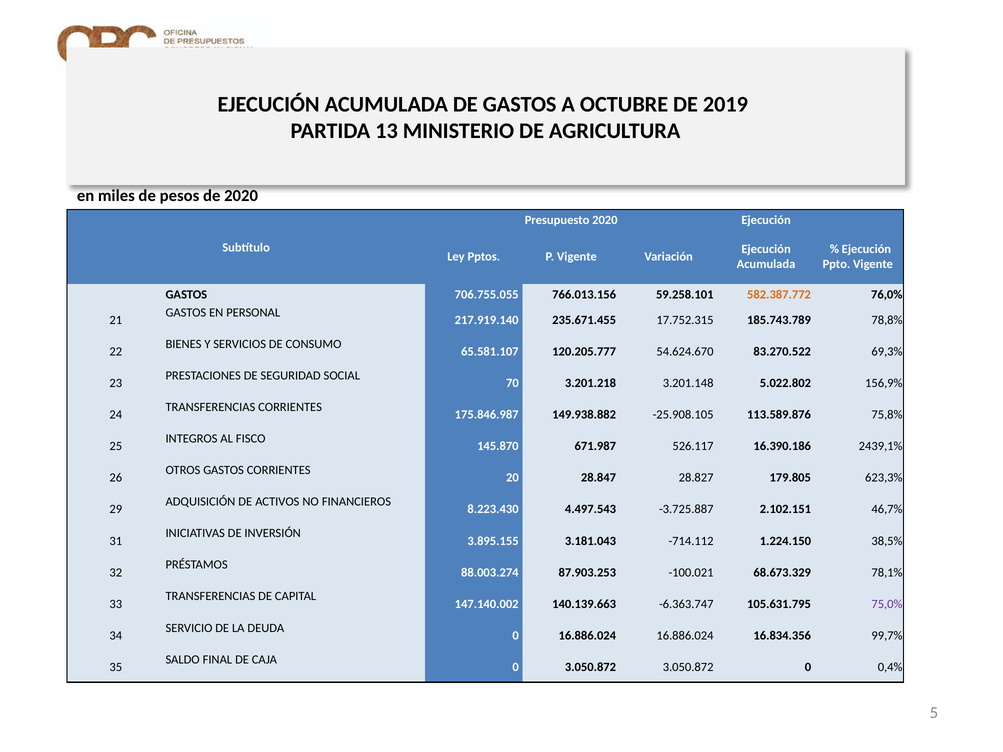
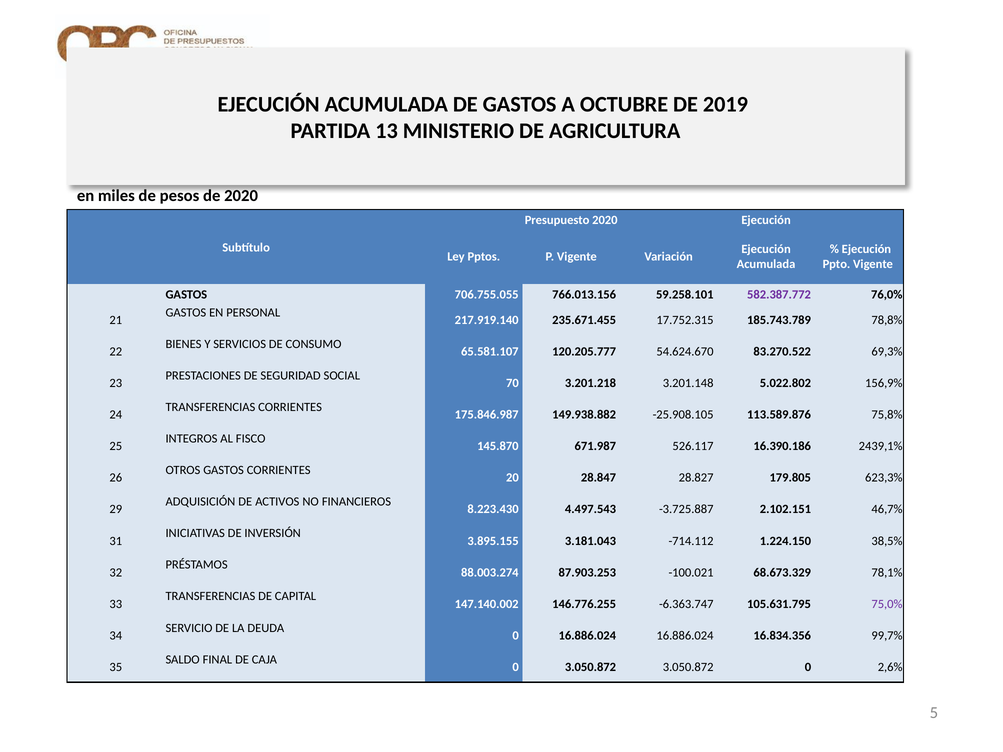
582.387.772 colour: orange -> purple (779, 295)
140.139.663: 140.139.663 -> 146.776.255 (584, 604)
0,4%: 0,4% -> 2,6% (890, 667)
